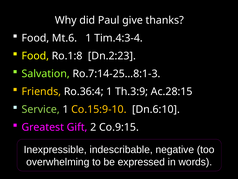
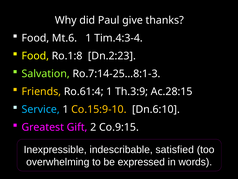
Ro.36:4: Ro.36:4 -> Ro.61:4 (84, 91)
Service colour: light green -> light blue (41, 109)
negative: negative -> satisfied (175, 149)
